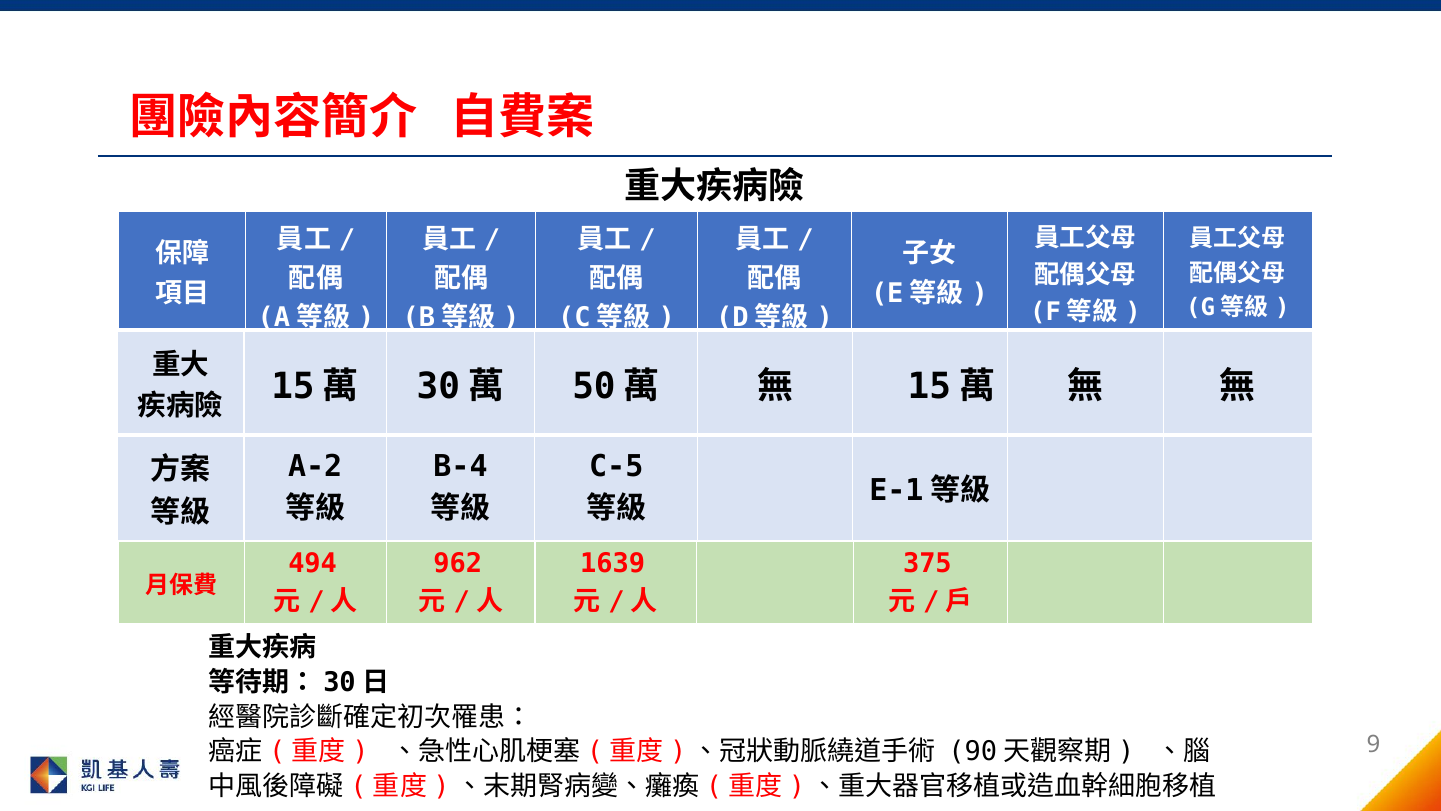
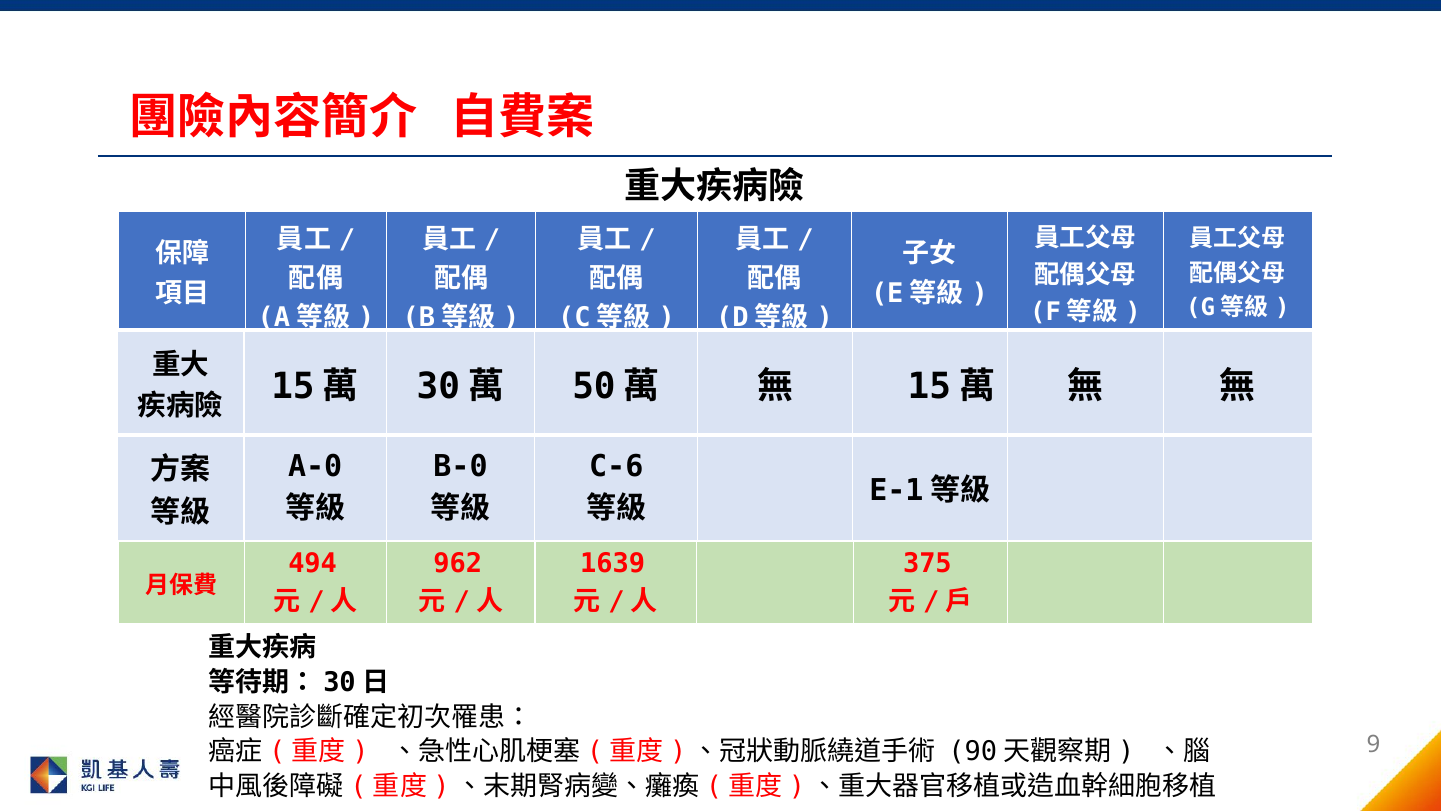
A-2: A-2 -> A-0 (315, 466)
B-4: B-4 -> B-0 (461, 466)
C-5: C-5 -> C-6 (616, 466)
